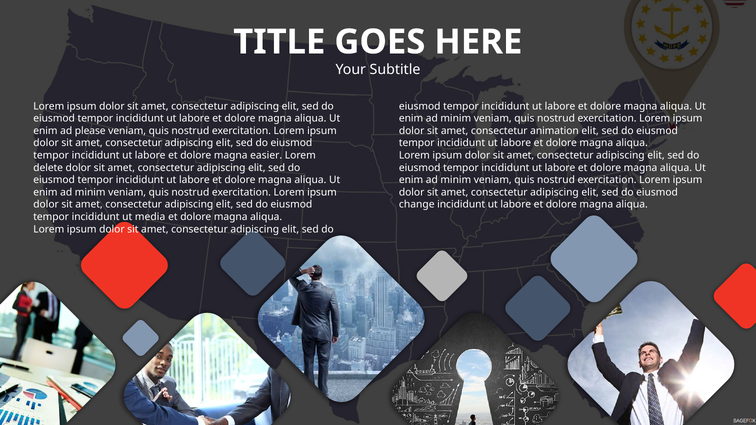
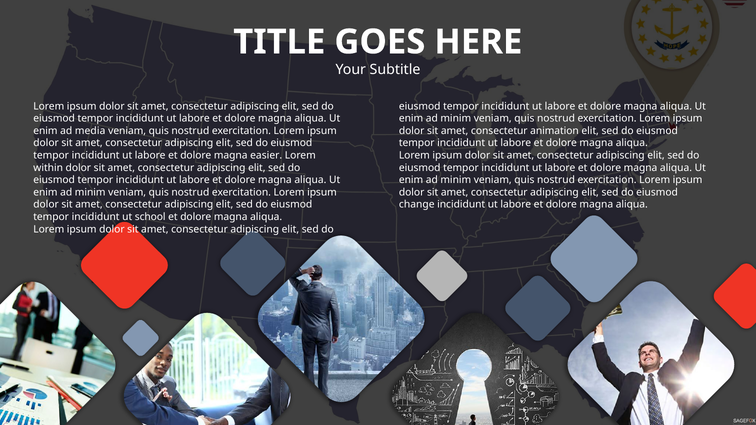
please: please -> media (90, 131)
delete: delete -> within (48, 168)
media: media -> school (150, 217)
